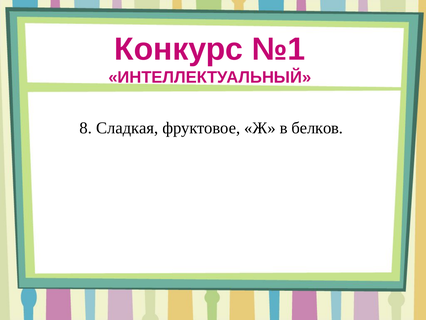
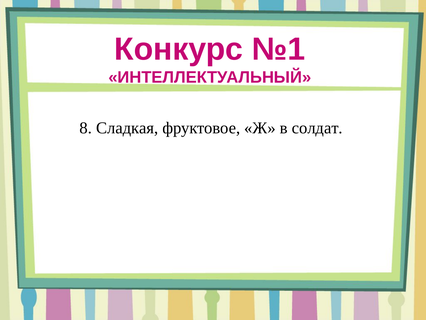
белков: белков -> солдат (317, 128)
